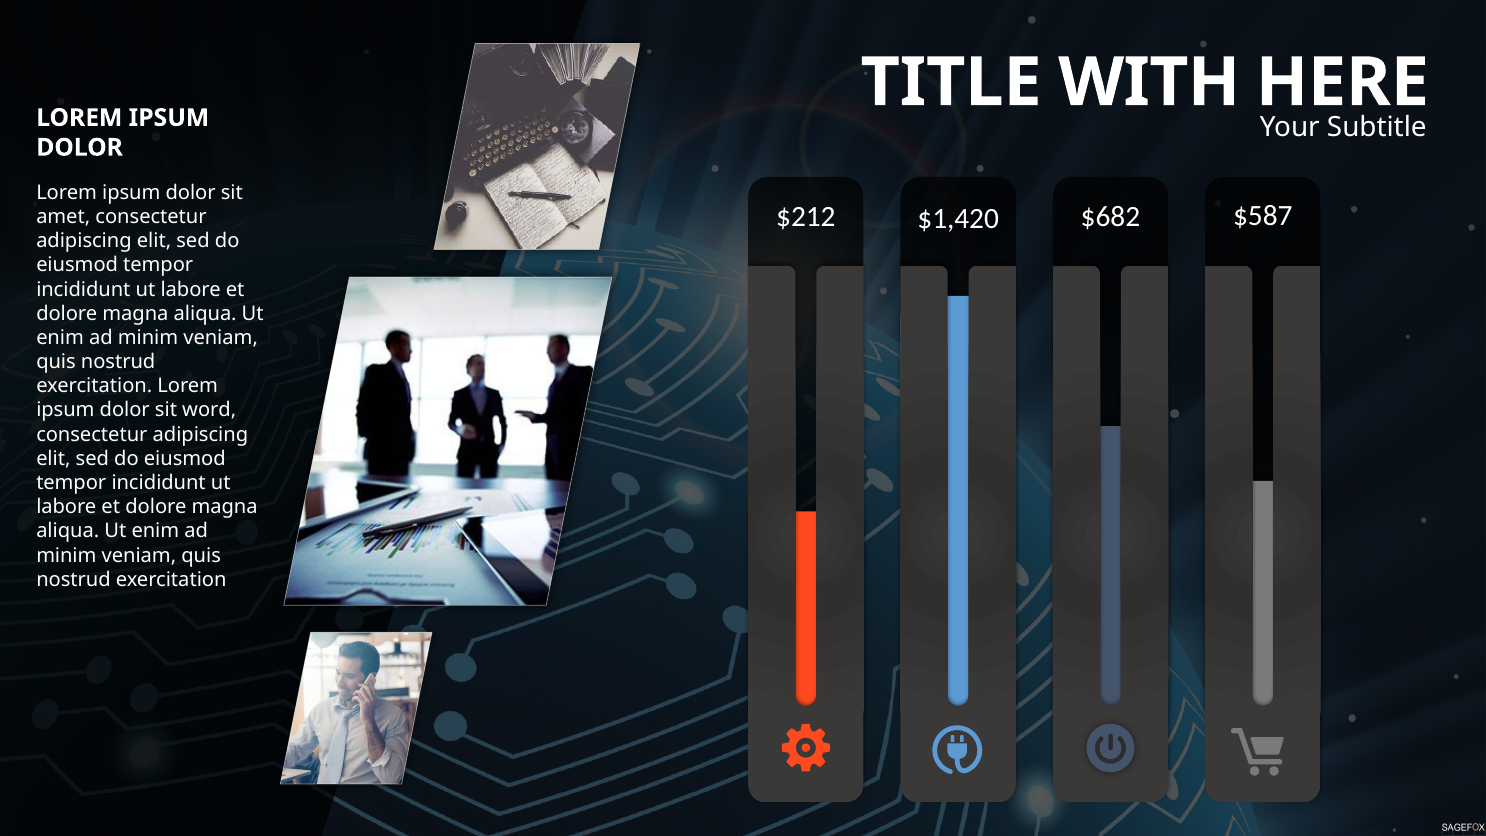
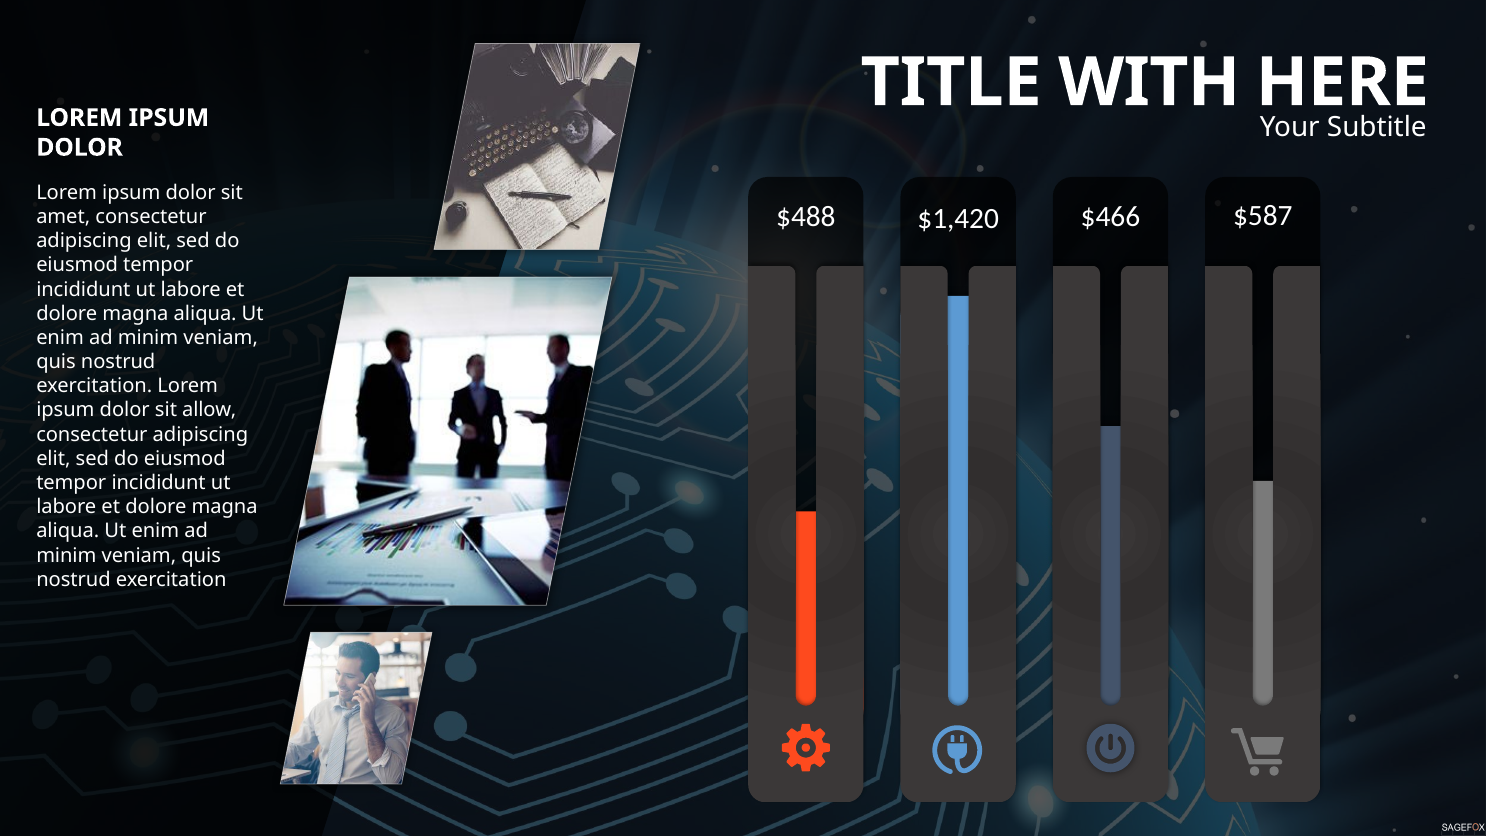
$212: $212 -> $488 (806, 217)
$682: $682 -> $466 (1110, 216)
word: word -> allow (209, 410)
